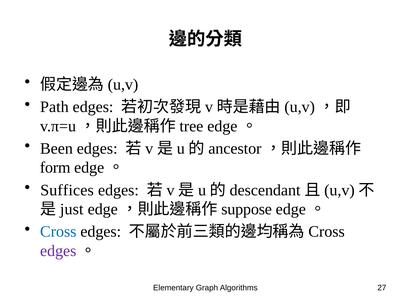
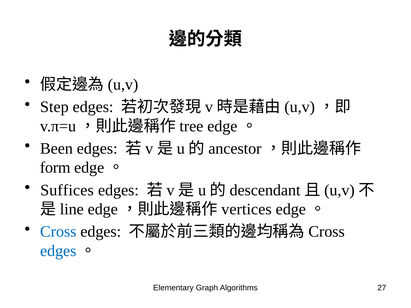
Path: Path -> Step (54, 107)
just: just -> line (72, 209)
suppose: suppose -> vertices (246, 209)
edges colour: purple -> blue (58, 251)
